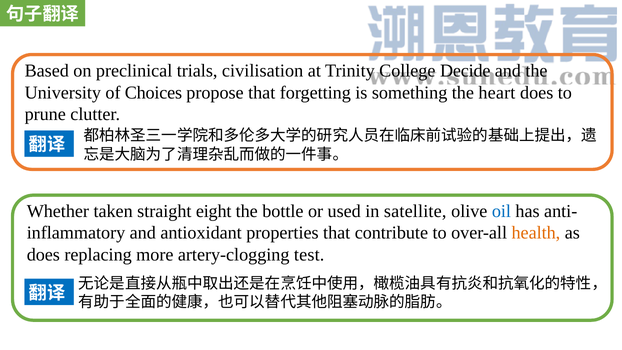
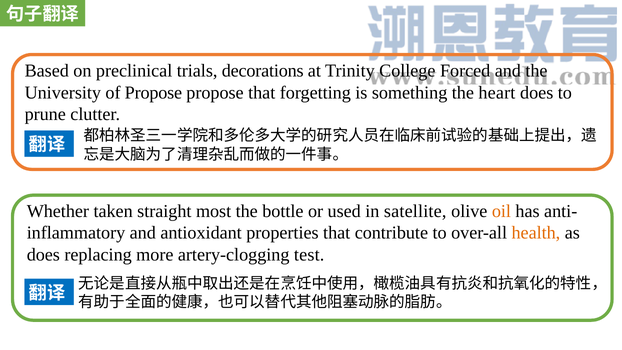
civilisation: civilisation -> decorations (263, 71)
Decide: Decide -> Forced (465, 71)
of Choices: Choices -> Propose (153, 93)
eight: eight -> most (214, 211)
oil colour: blue -> orange (501, 211)
